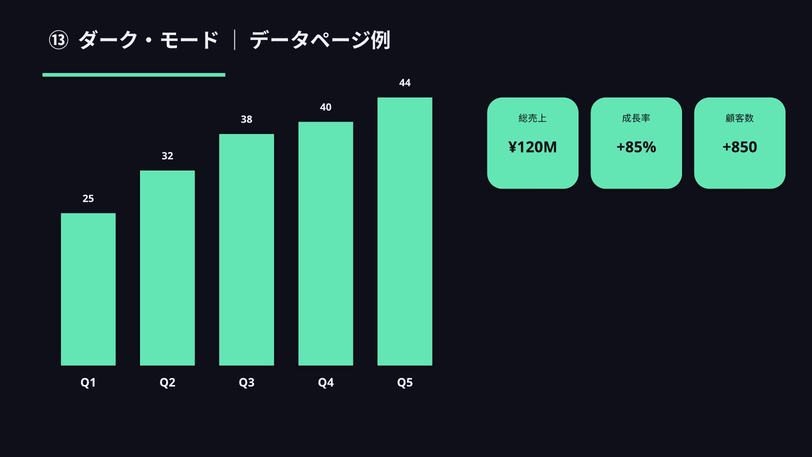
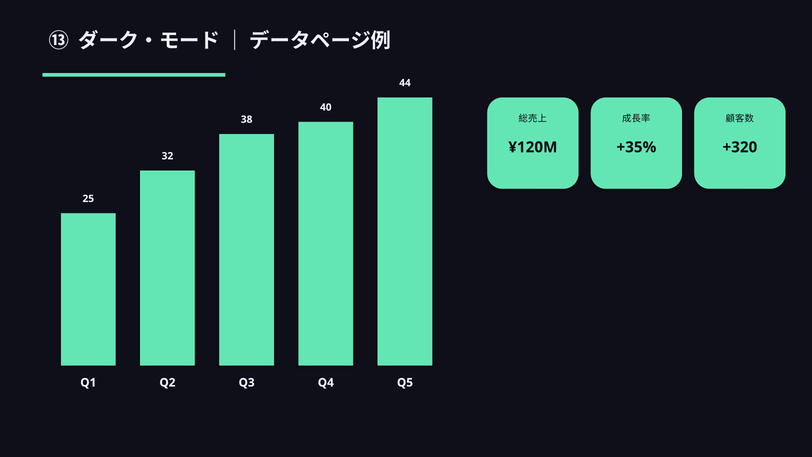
+85%: +85% -> +35% (636, 147)
+850: +850 -> +320 (740, 147)
